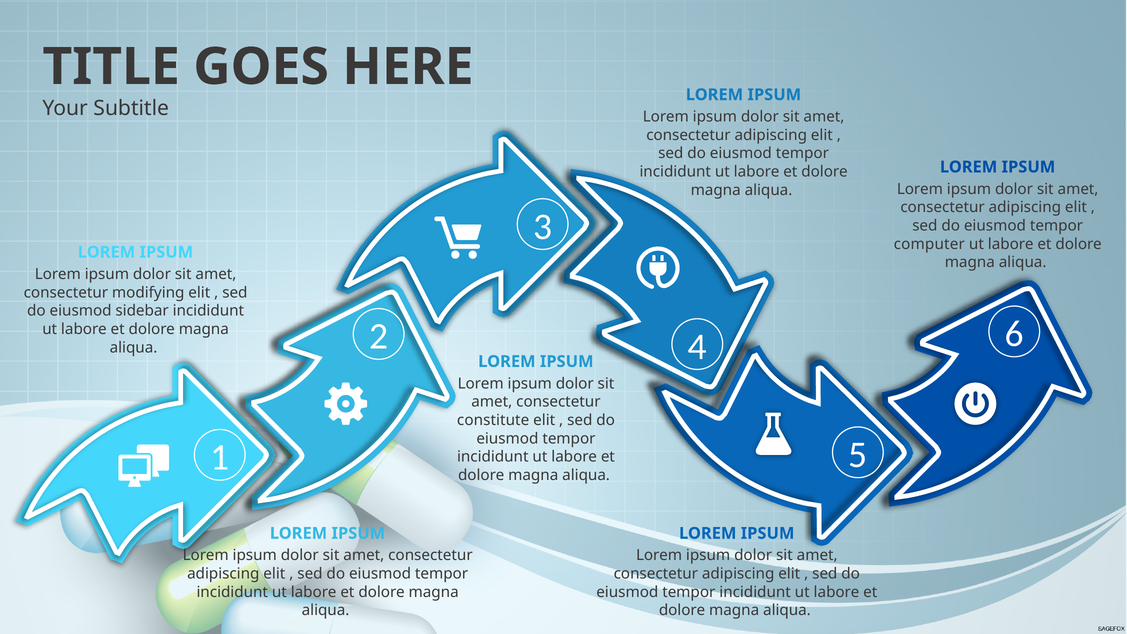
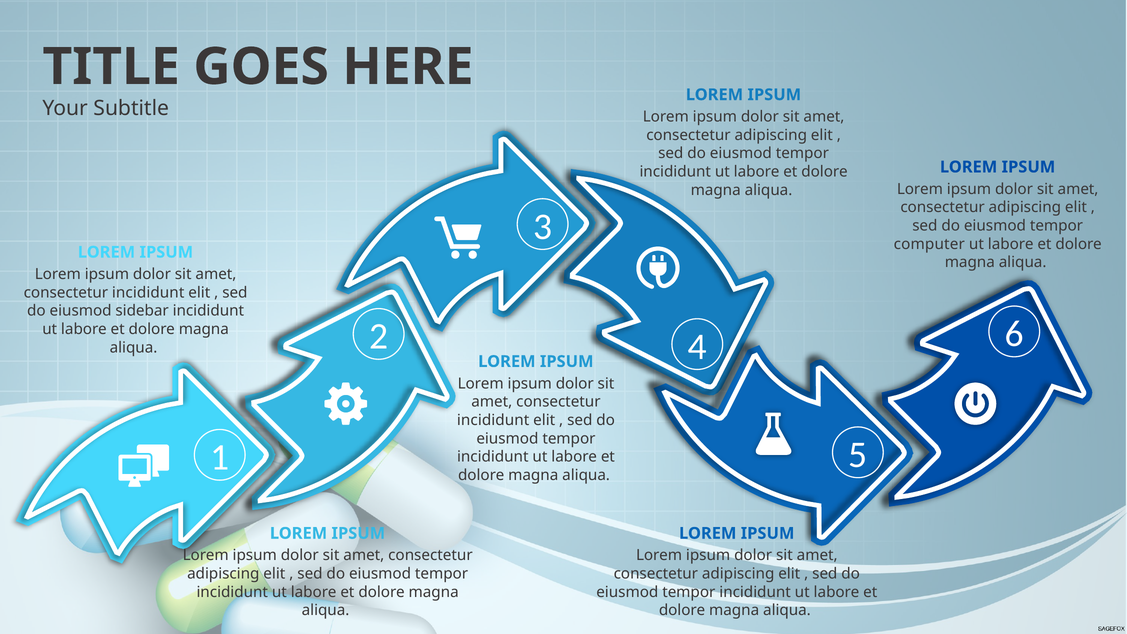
modifying: modifying -> incididunt (148, 293)
constitute: constitute -> incididunt (493, 420)
